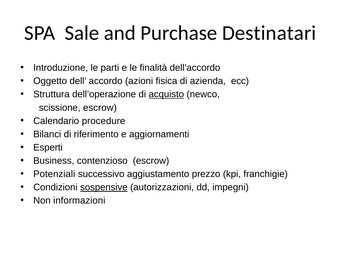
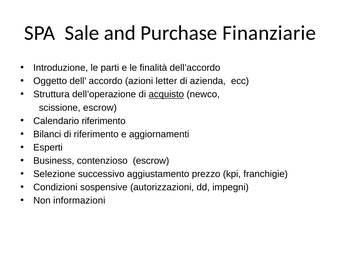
Destinatari: Destinatari -> Finanziarie (269, 33)
fisica: fisica -> letter (166, 81)
Calendario procedure: procedure -> riferimento (104, 121)
Potenziali: Potenziali -> Selezione (54, 174)
sospensive underline: present -> none (104, 187)
